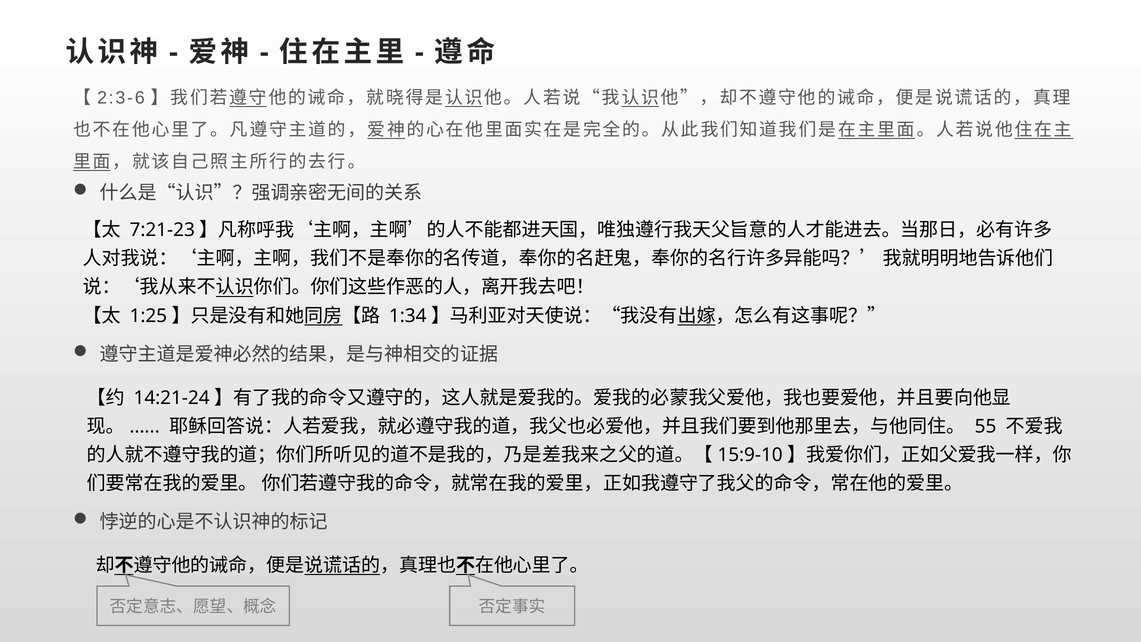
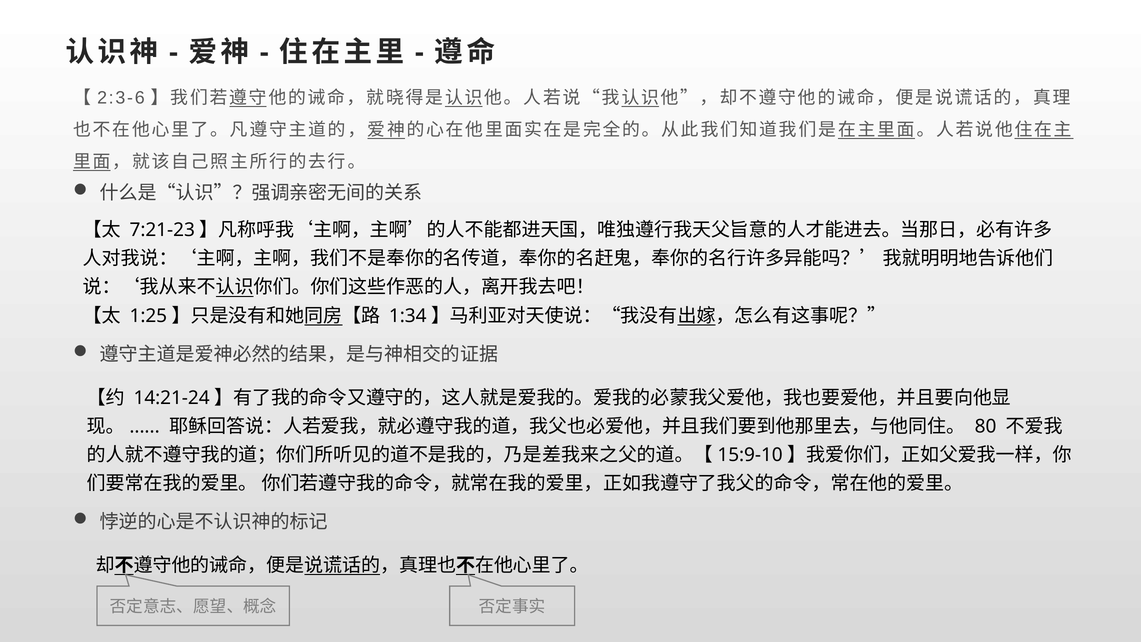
55: 55 -> 80 (986, 426)
